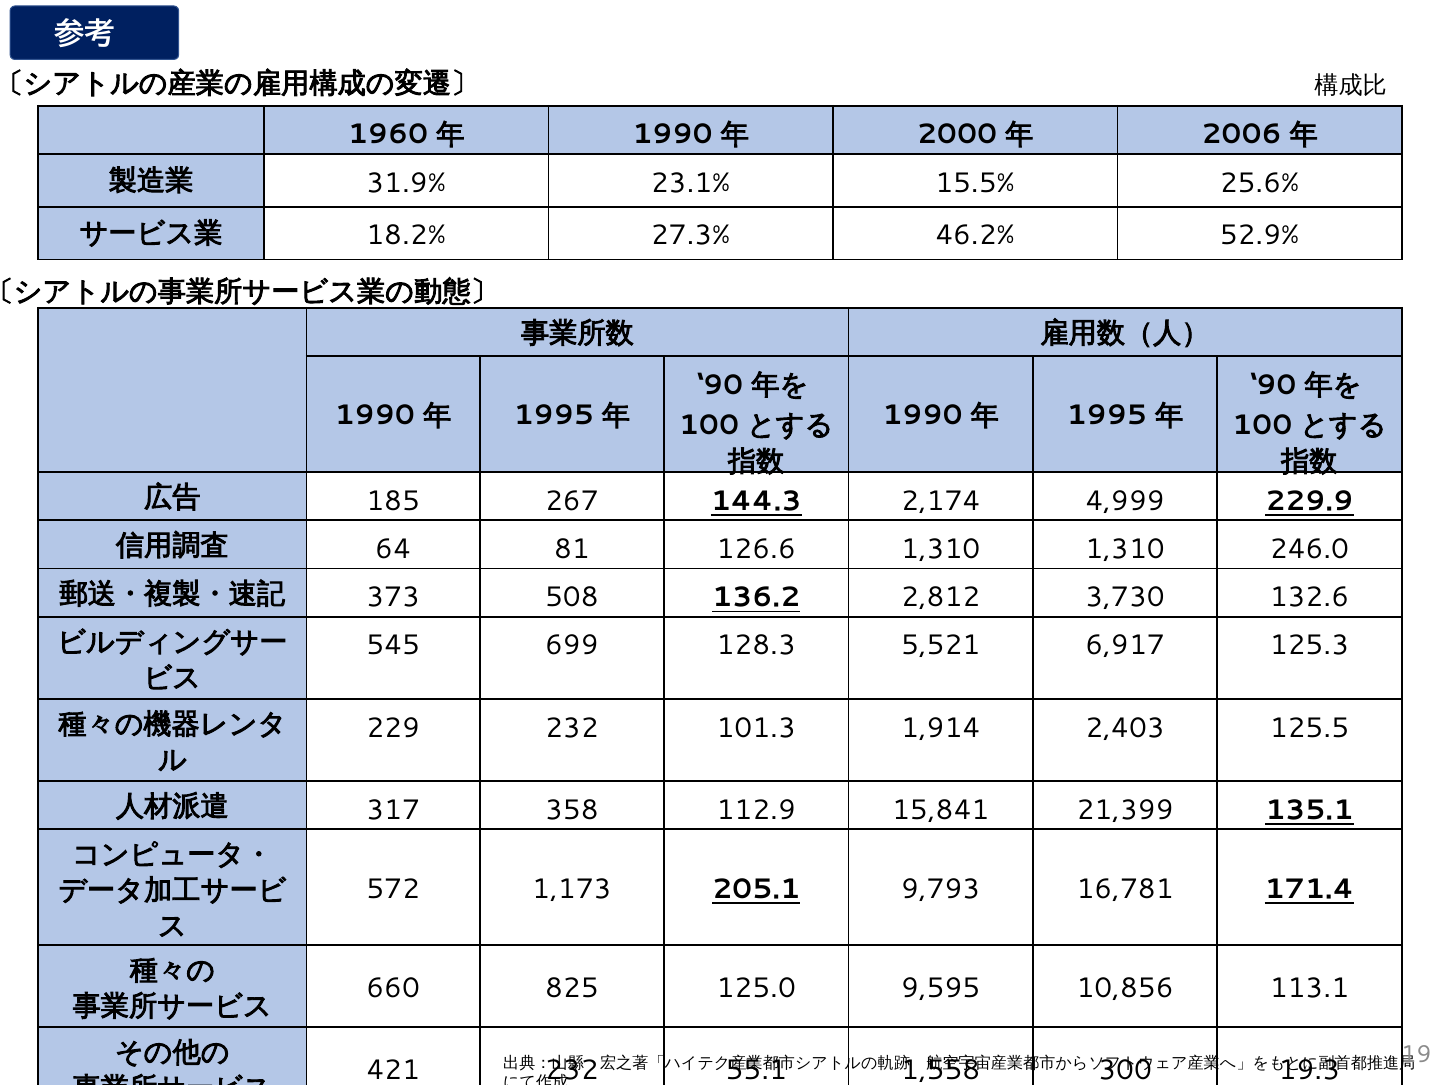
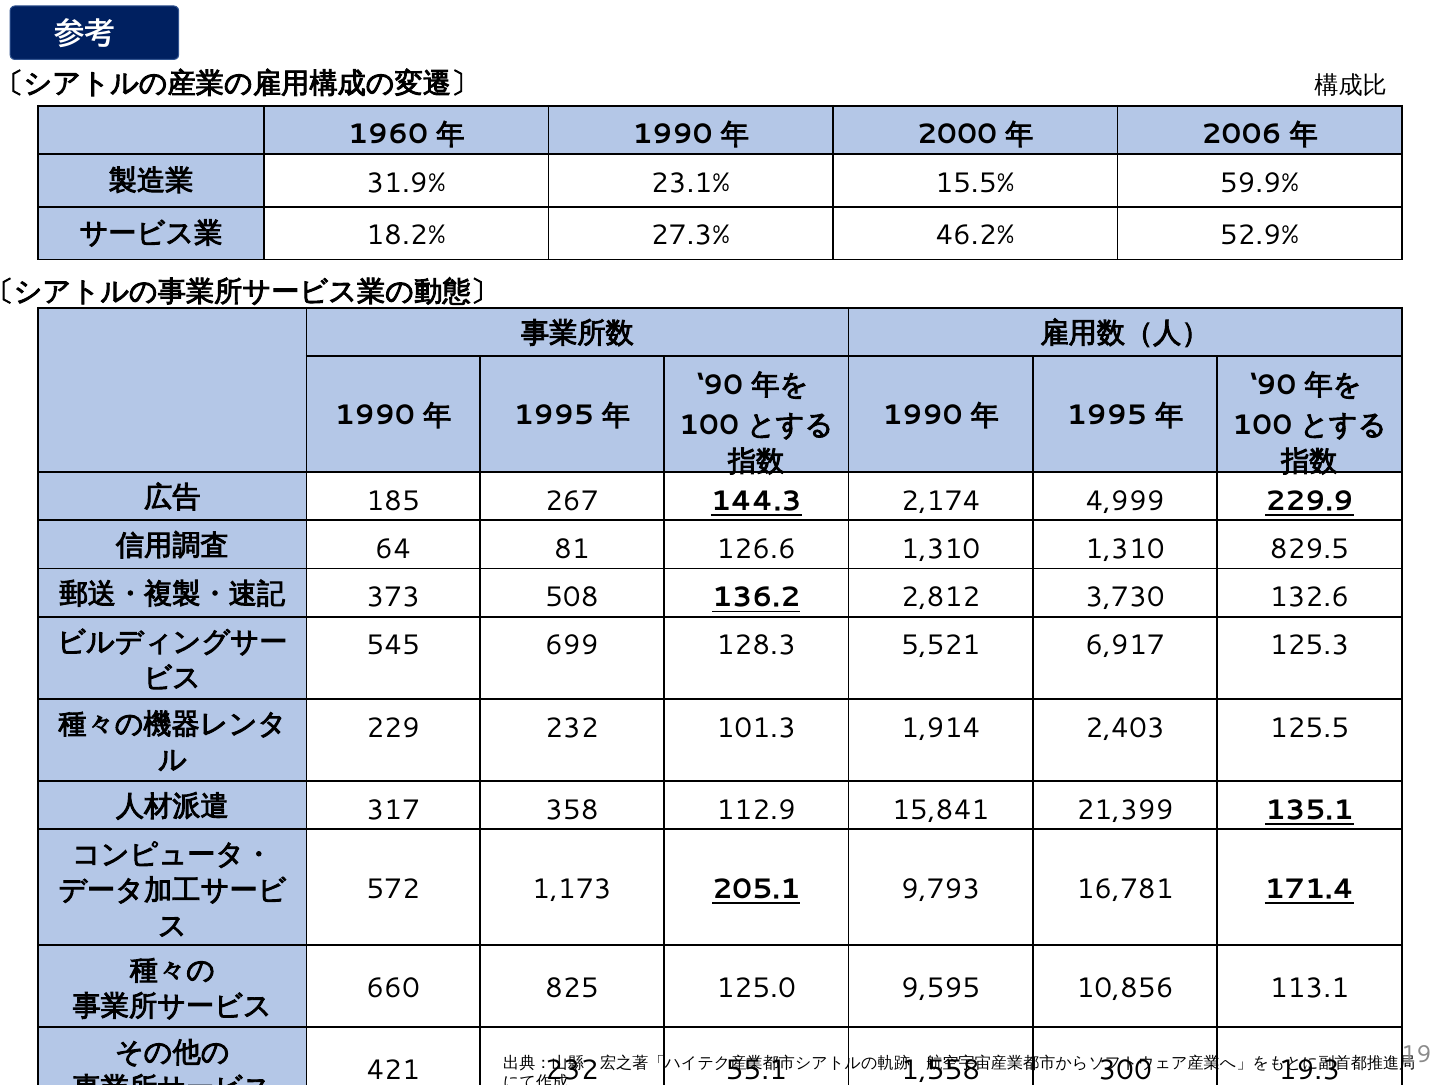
25.6%: 25.6% -> 59.9% (1260, 183)
246.0: 246.0 -> 829.5 (1309, 549)
